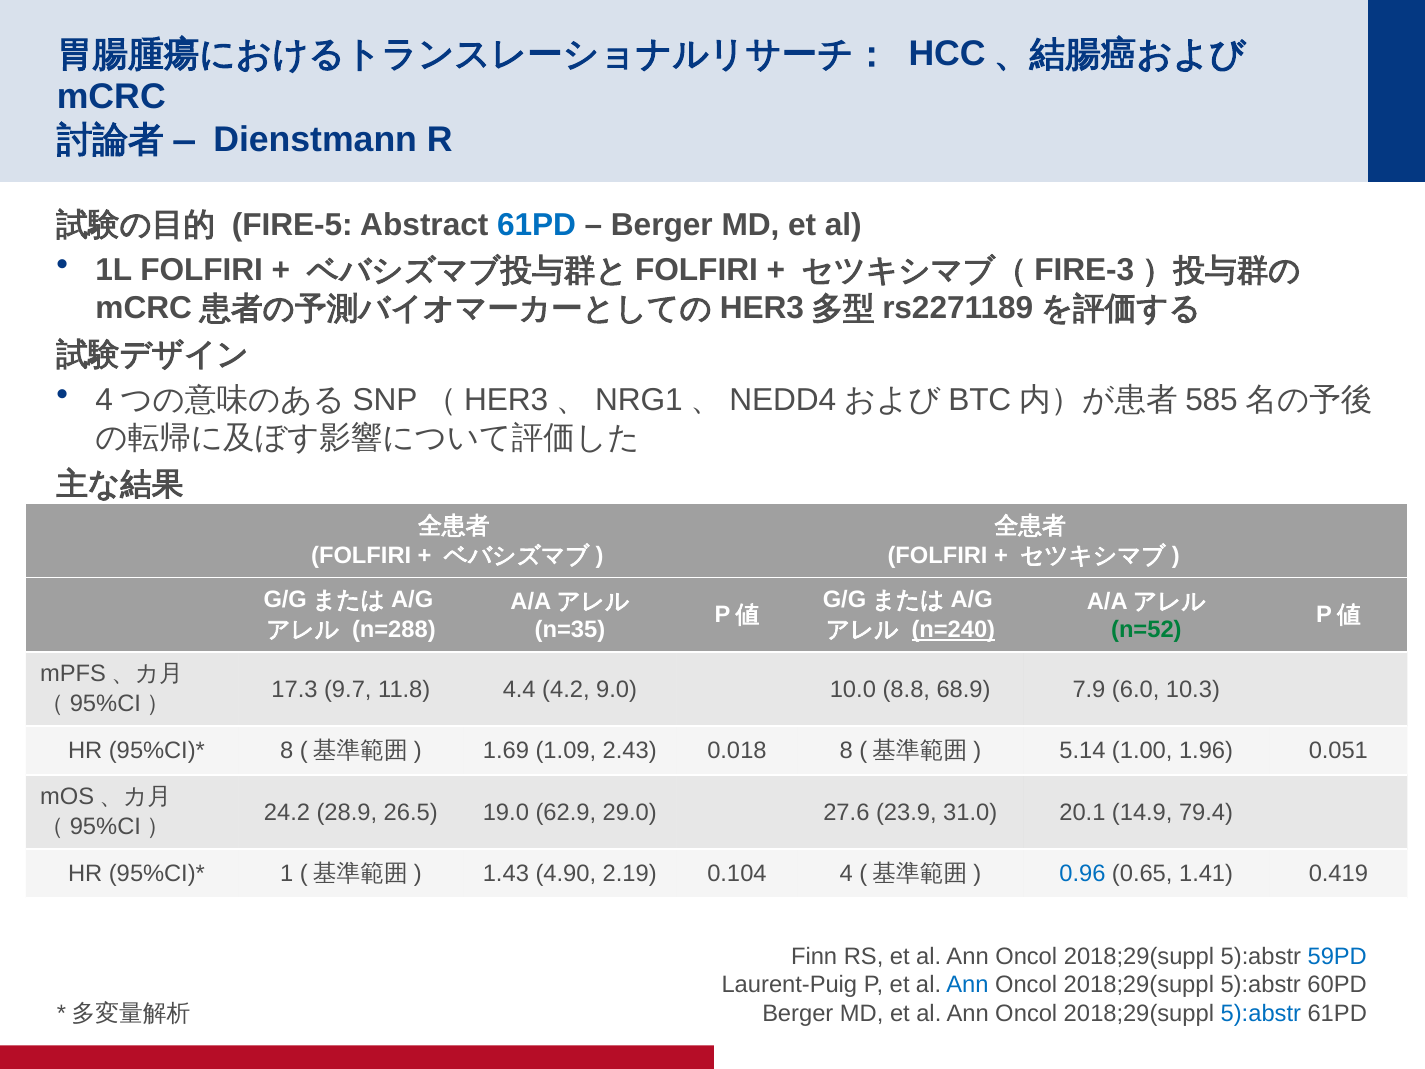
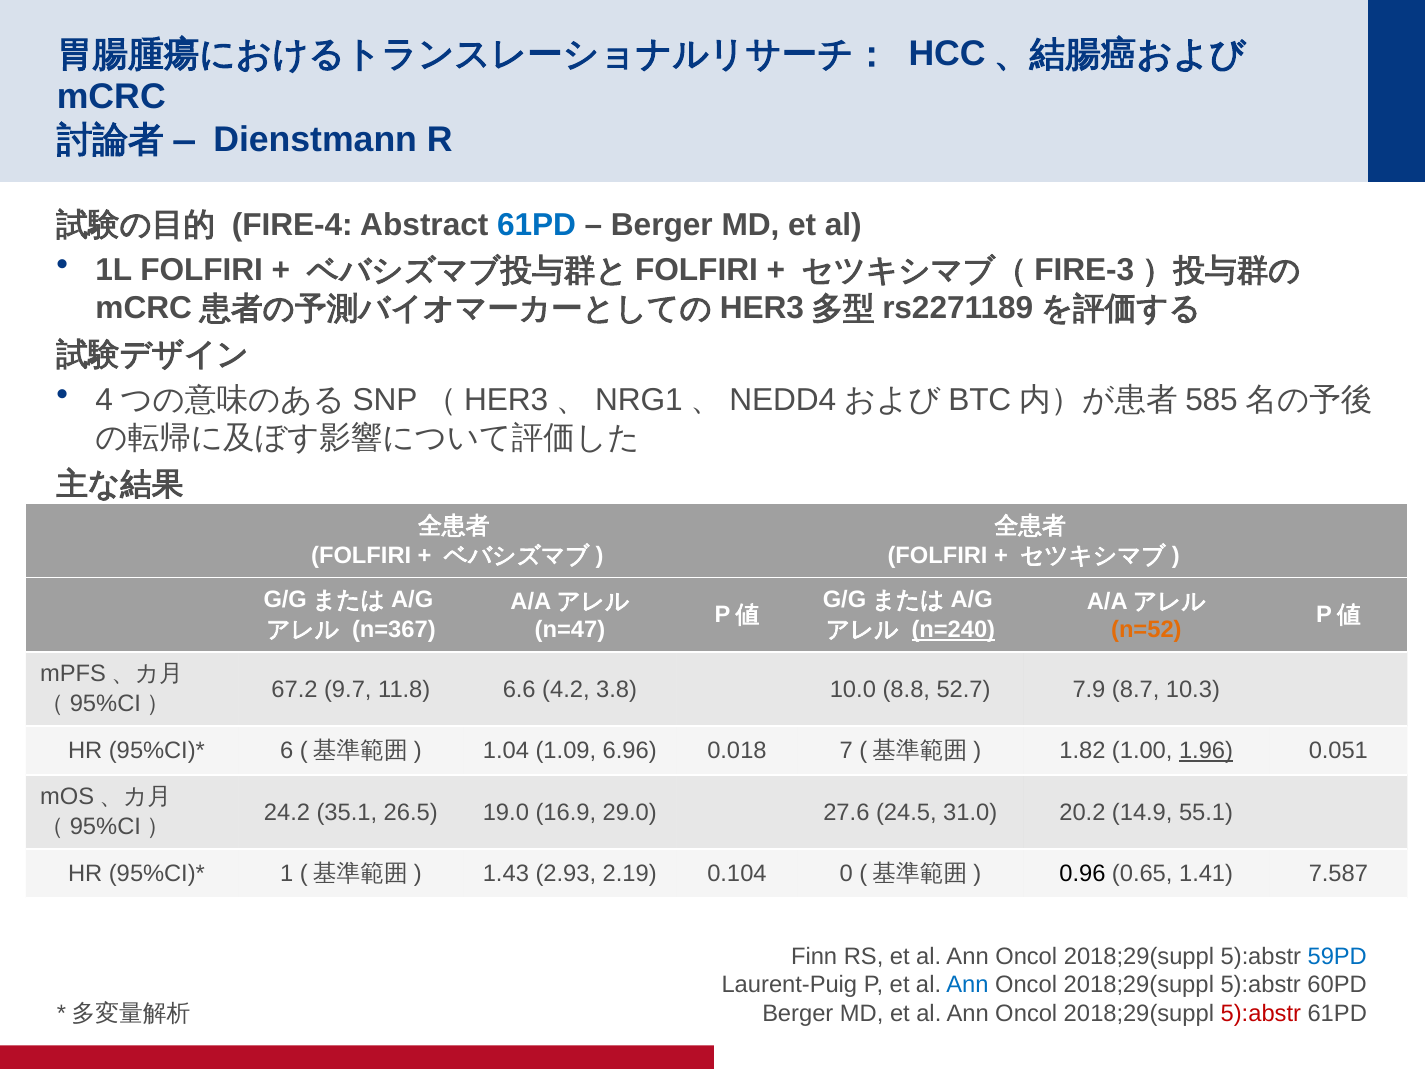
FIRE-5: FIRE-5 -> FIRE-4 (292, 225)
n=35: n=35 -> n=47 (570, 630)
n=52 colour: green -> orange (1146, 630)
n=288: n=288 -> n=367 (394, 629)
17.3: 17.3 -> 67.2 (294, 689)
4.4: 4.4 -> 6.6 (519, 689)
9.0: 9.0 -> 3.8 (617, 689)
68.9: 68.9 -> 52.7 (964, 689)
6.0: 6.0 -> 8.7 (1136, 689)
8: 8 -> 6 (287, 750)
1.69: 1.69 -> 1.04 (506, 751)
2.43: 2.43 -> 6.96 (630, 751)
0.018 8: 8 -> 7 (846, 750)
5.14: 5.14 -> 1.82 (1082, 751)
1.96 underline: none -> present (1206, 751)
28.9: 28.9 -> 35.1 (347, 812)
62.9: 62.9 -> 16.9 (566, 812)
23.9: 23.9 -> 24.5 (906, 812)
20.1: 20.1 -> 20.2 (1082, 812)
79.4: 79.4 -> 55.1 (1206, 812)
4.90: 4.90 -> 2.93 (566, 874)
4: 4 -> 0 (846, 873)
0.96 colour: blue -> black (1082, 874)
0.419: 0.419 -> 7.587 (1338, 874)
5):abstr colour: blue -> red (1261, 1013)
